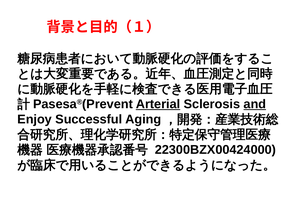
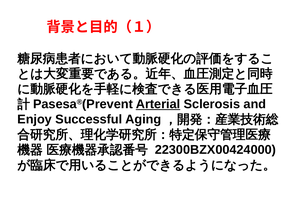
and underline: present -> none (255, 104)
